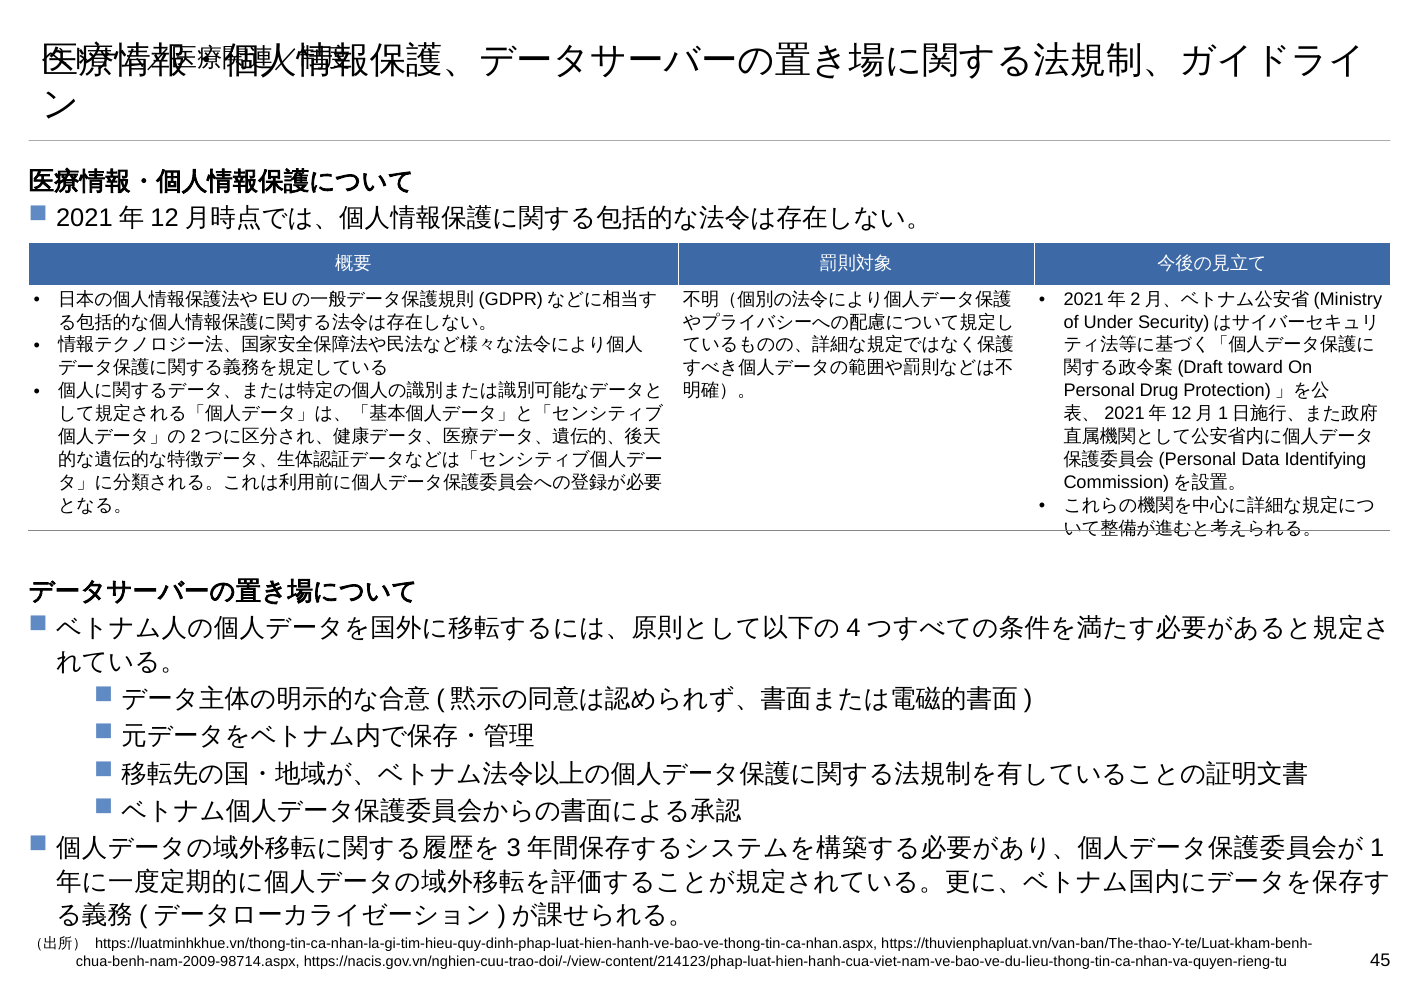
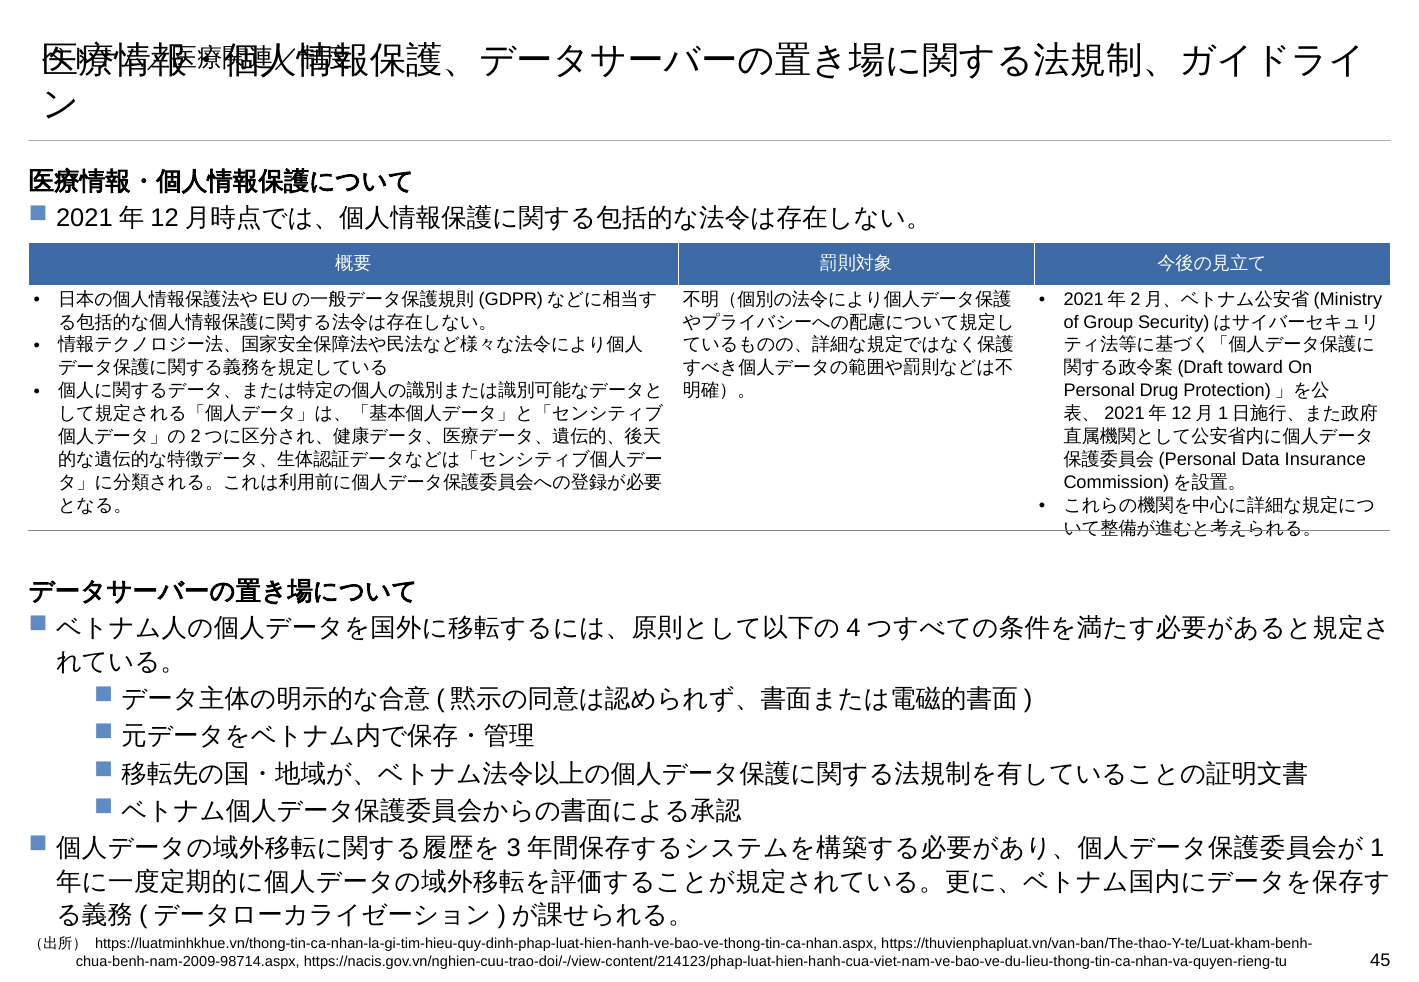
Under: Under -> Group (1108, 322)
Identifying: Identifying -> Insurance (1325, 460)
